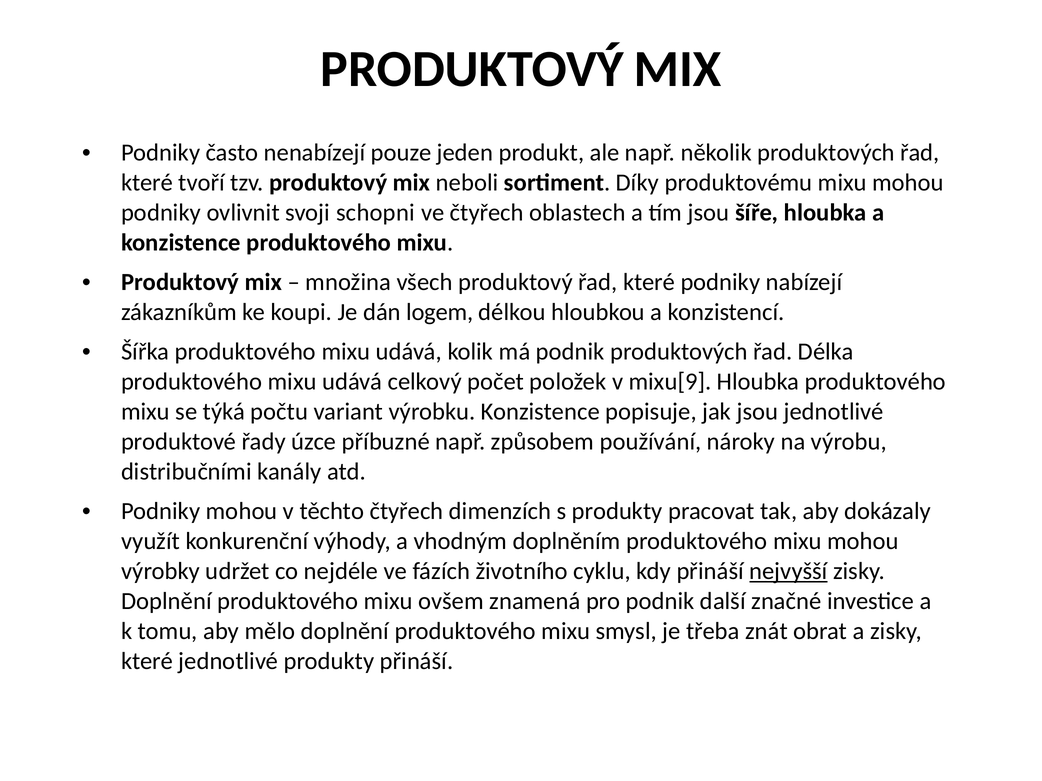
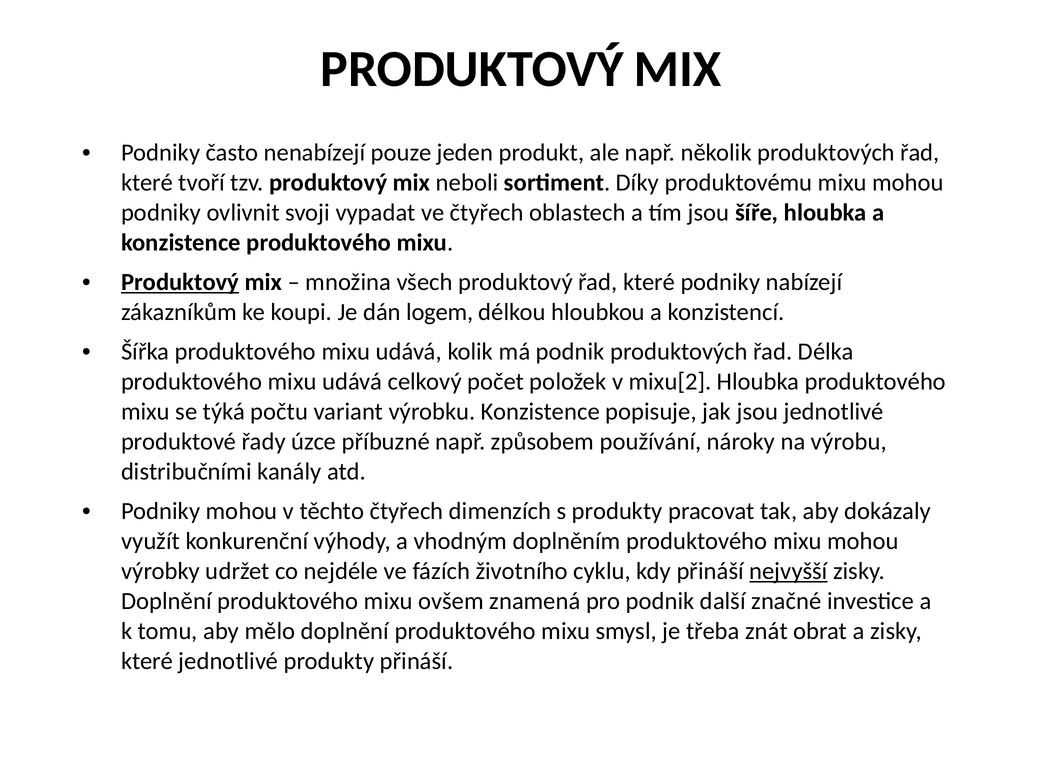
schopni: schopni -> vypadat (376, 213)
Produktový underline: none -> present (180, 282)
mixu[9: mixu[9 -> mixu[2 (670, 382)
